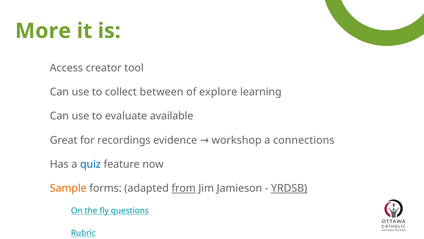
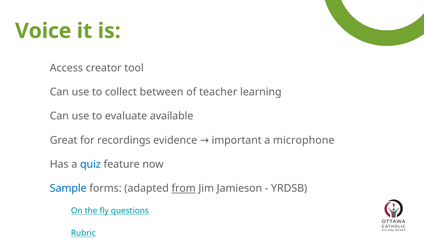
More: More -> Voice (43, 31)
explore: explore -> teacher (218, 92)
workshop: workshop -> important (237, 140)
connections: connections -> microphone (304, 140)
Sample colour: orange -> blue (68, 188)
YRDSB underline: present -> none (289, 188)
